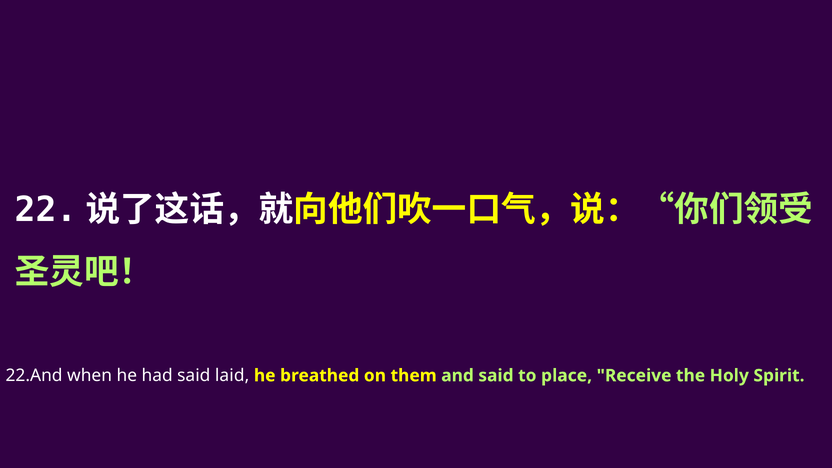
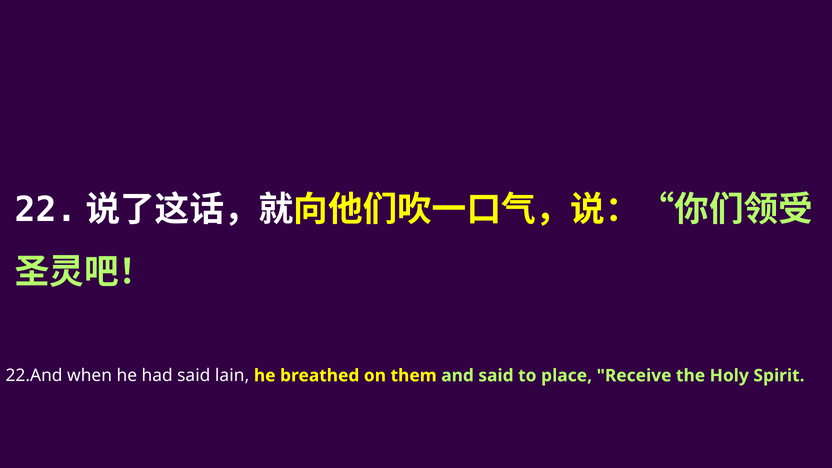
laid: laid -> lain (232, 376)
